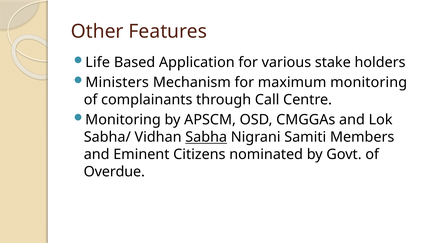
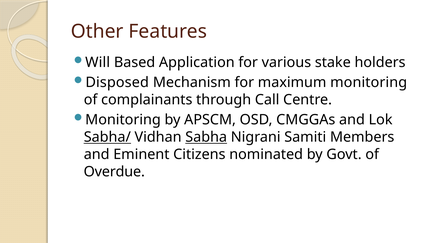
Life: Life -> Will (98, 62)
Ministers: Ministers -> Disposed (117, 82)
Sabha/ underline: none -> present (107, 137)
